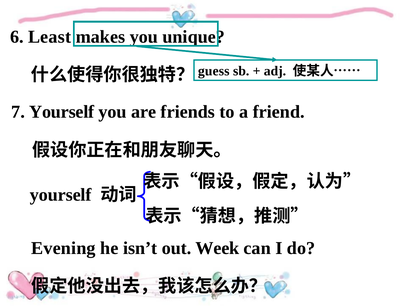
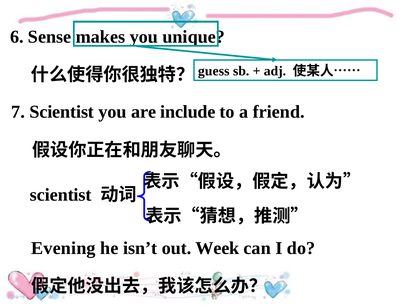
Least: Least -> Sense (50, 37)
7 Yourself: Yourself -> Scientist (62, 112)
friends: friends -> include (188, 112)
yourself: yourself -> scientist (61, 195)
